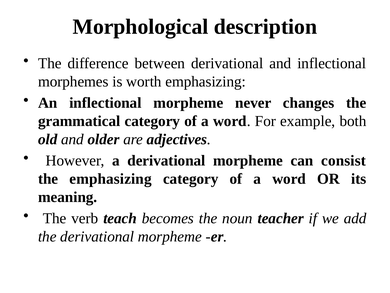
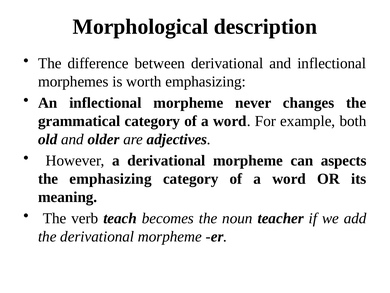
consist: consist -> aspects (344, 160)
